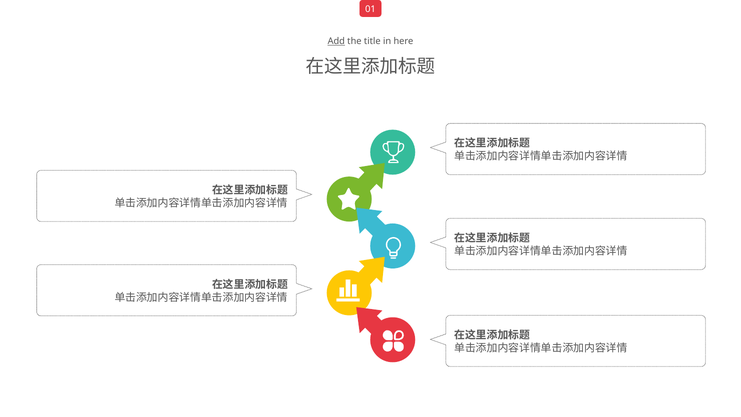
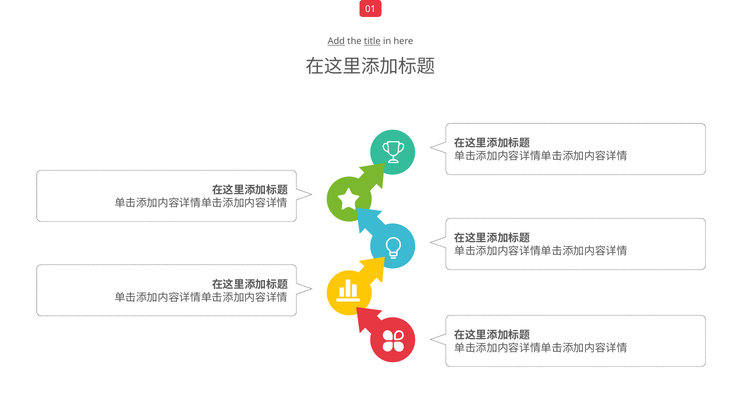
title underline: none -> present (372, 41)
